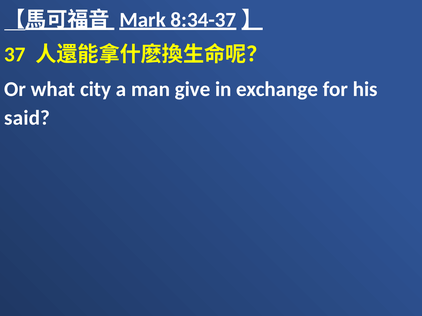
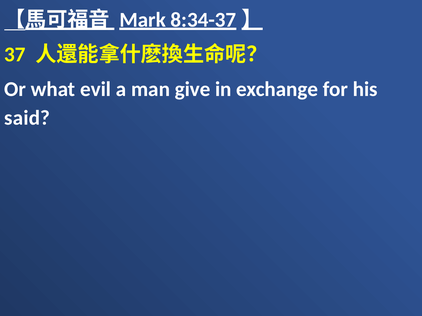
city: city -> evil (96, 89)
